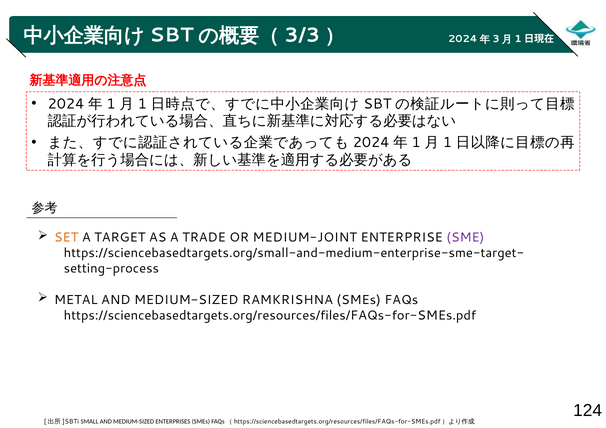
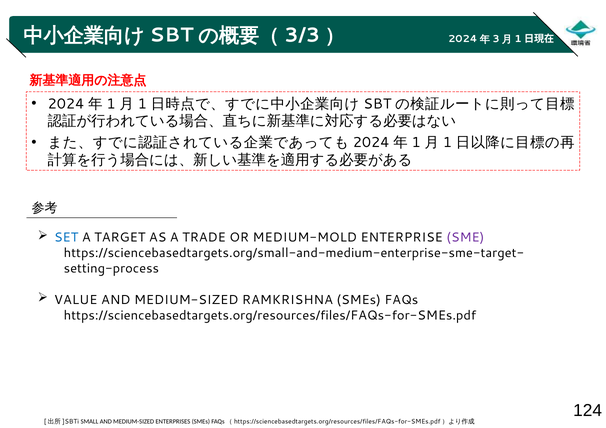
SET colour: orange -> blue (66, 238)
MEDIUM-JOINT: MEDIUM-JOINT -> MEDIUM-MOLD (305, 238)
METAL: METAL -> VALUE (76, 300)
